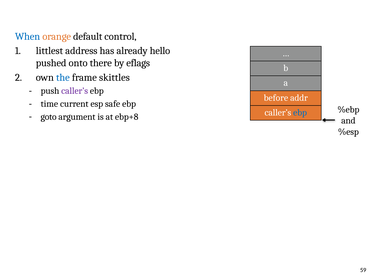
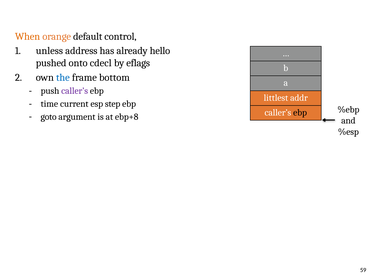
When colour: blue -> orange (28, 36)
littlest: littlest -> unless (49, 51)
there: there -> cdecl (101, 63)
skittles: skittles -> bottom (114, 78)
before: before -> littlest (276, 98)
safe: safe -> step (113, 104)
ebp colour: blue -> black (300, 113)
